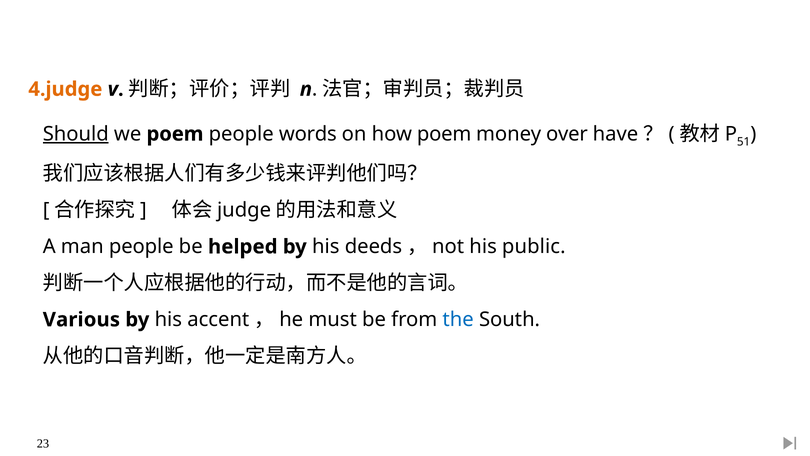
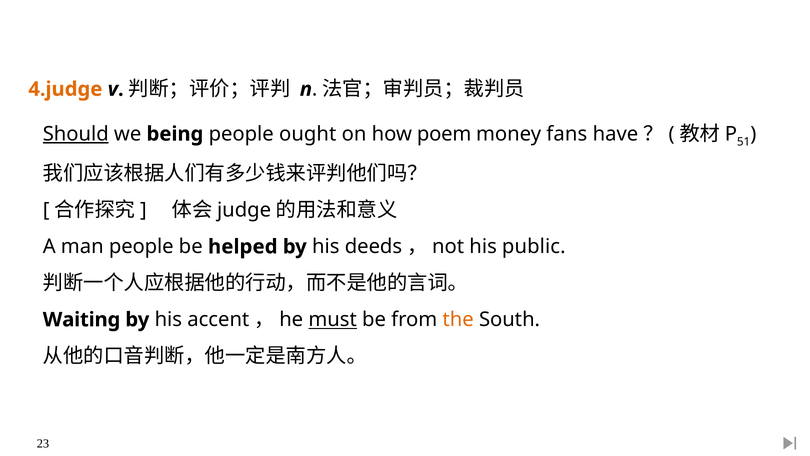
we poem: poem -> being (175, 134)
words: words -> ought (308, 134)
over: over -> fans (567, 134)
Various: Various -> Waiting (82, 319)
must underline: none -> present (333, 319)
the colour: blue -> orange (458, 319)
